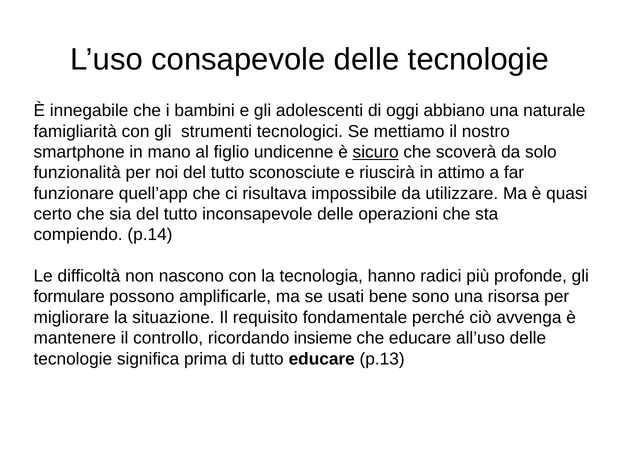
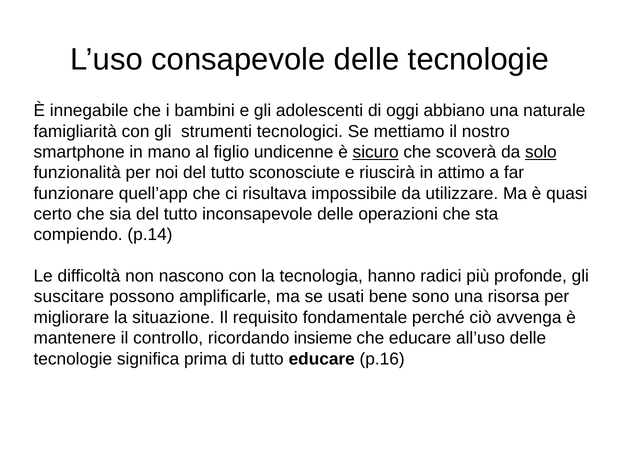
solo underline: none -> present (541, 152)
formulare: formulare -> suscitare (69, 297)
p.13: p.13 -> p.16 (382, 359)
